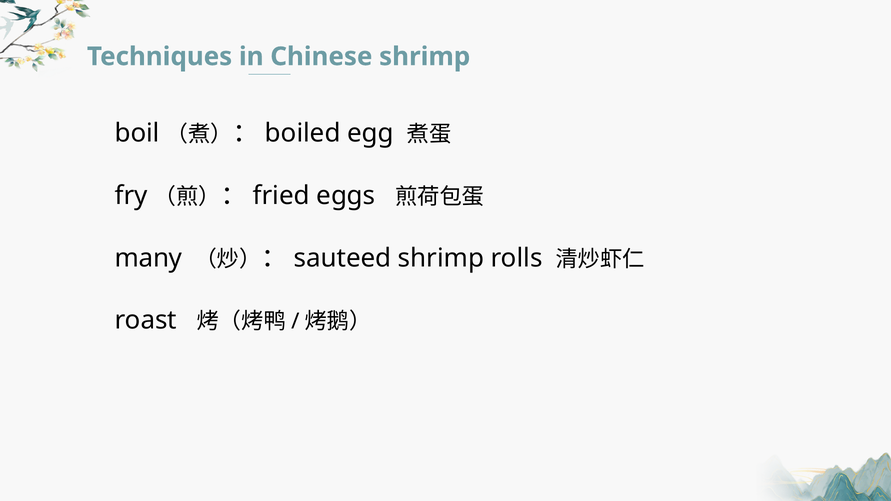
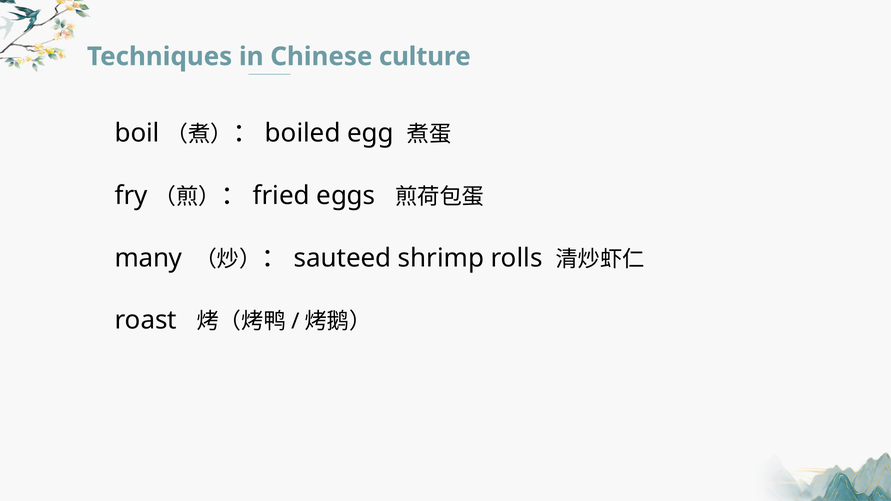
Chinese shrimp: shrimp -> culture (425, 57)
